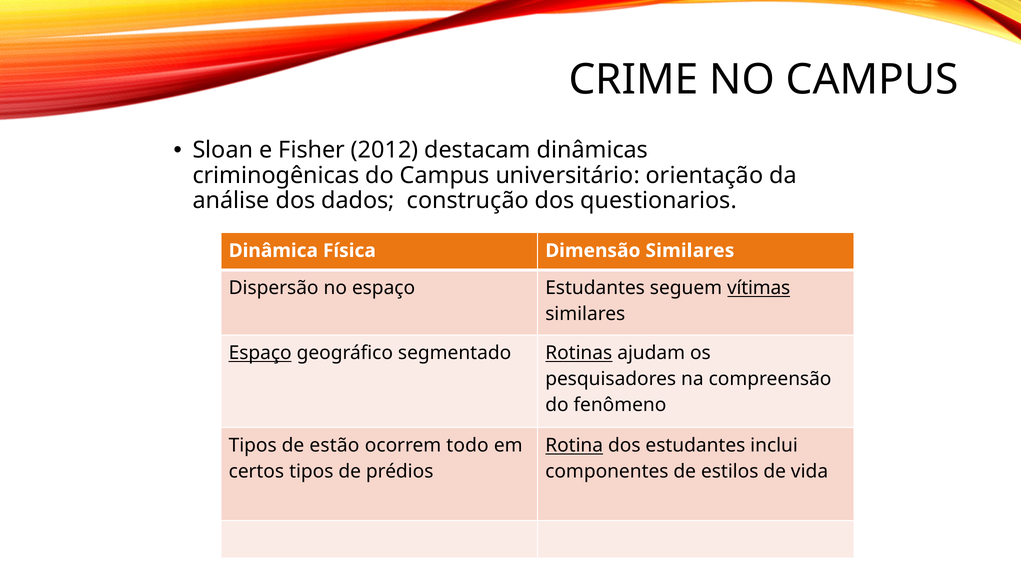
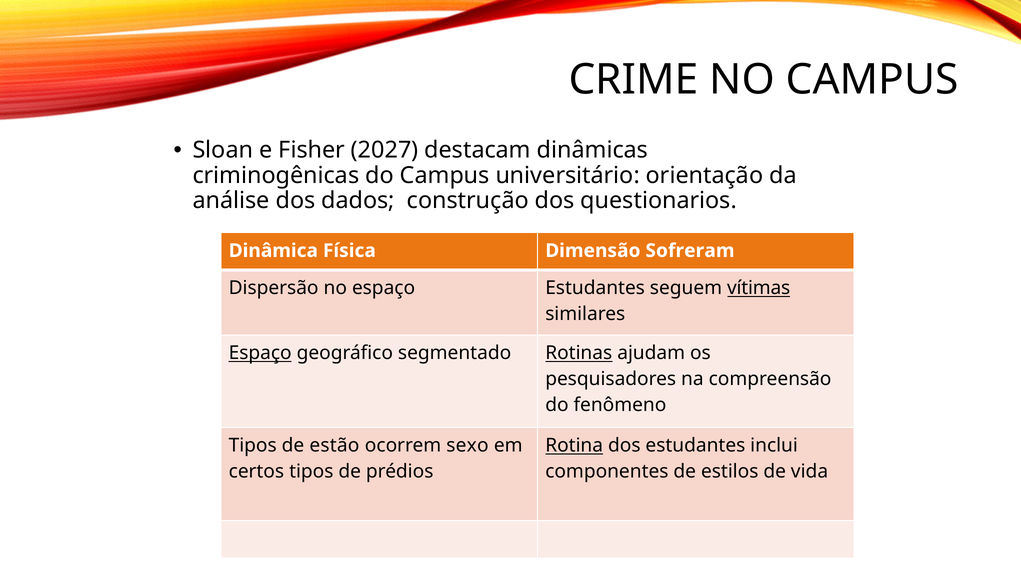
2012: 2012 -> 2027 (385, 150)
Dimensão Similares: Similares -> Sofreram (690, 251)
todo: todo -> sexo (467, 446)
